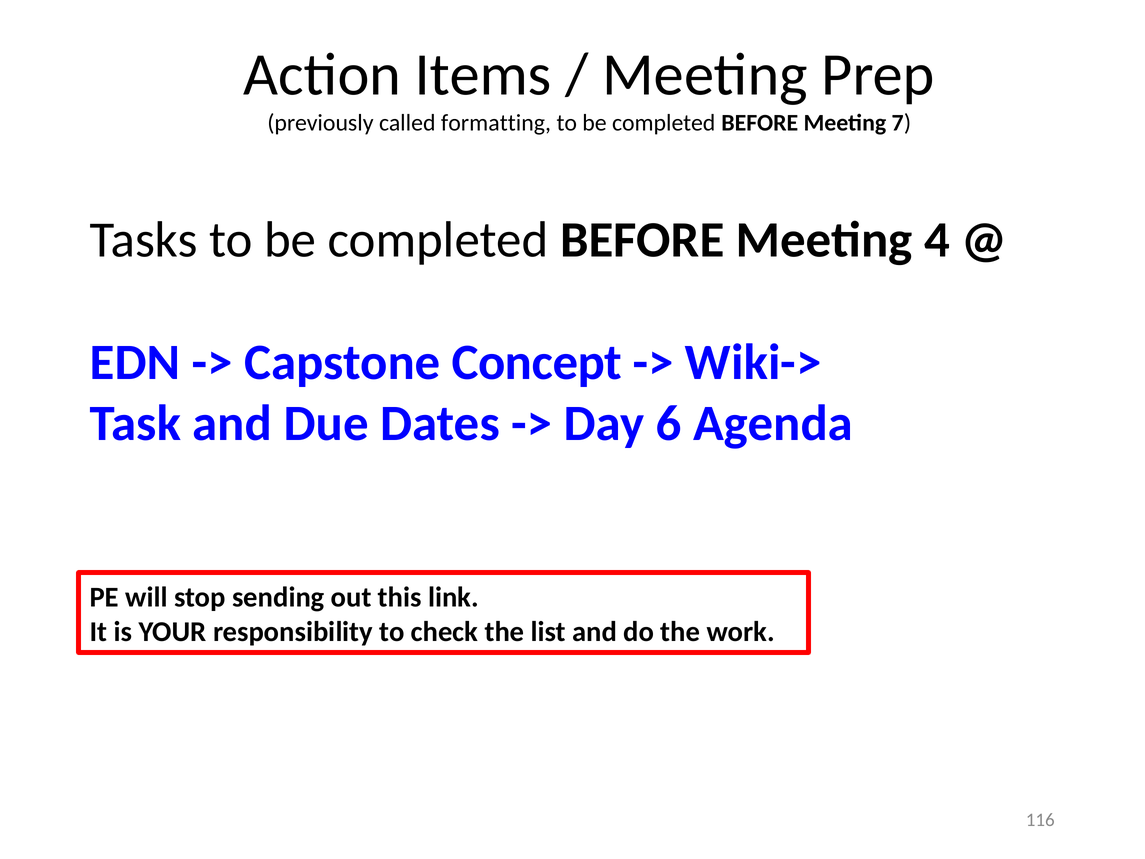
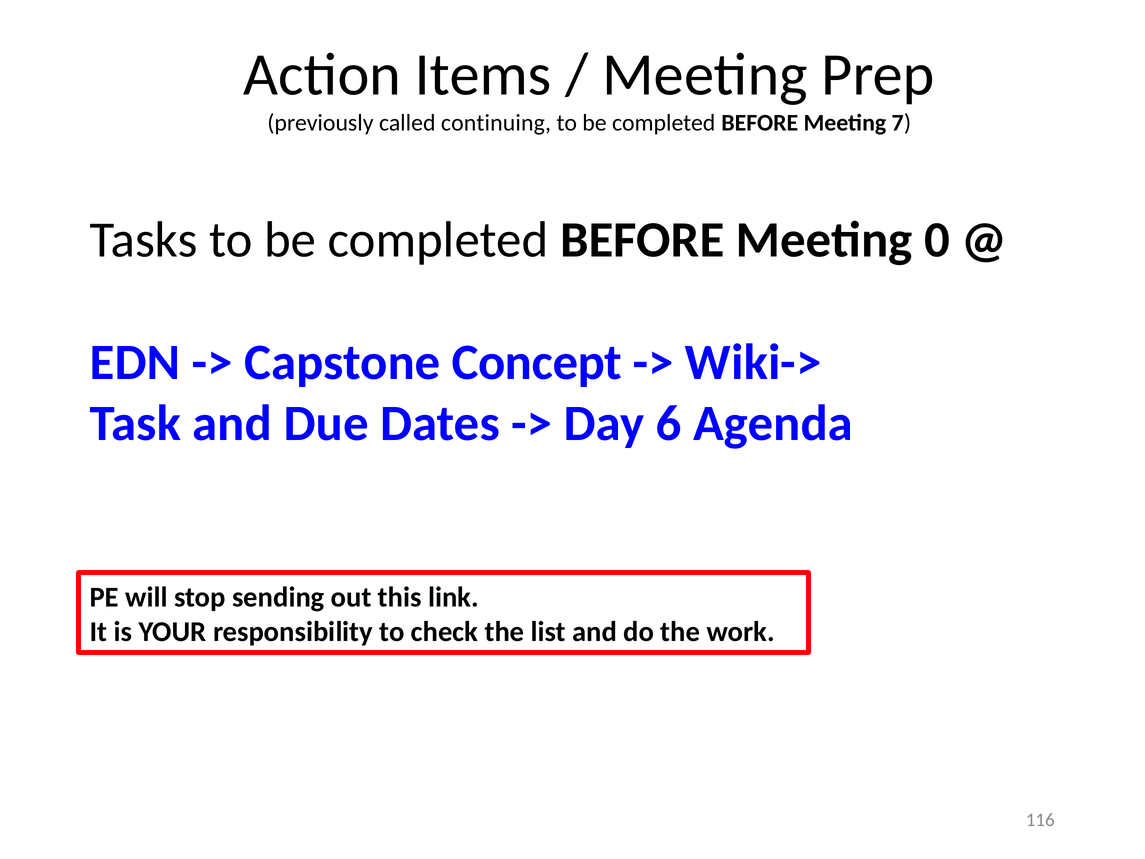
formatting: formatting -> continuing (496, 123)
4: 4 -> 0 (937, 240)
